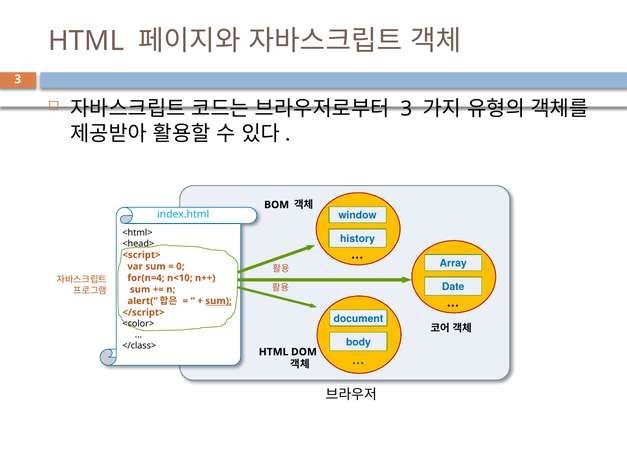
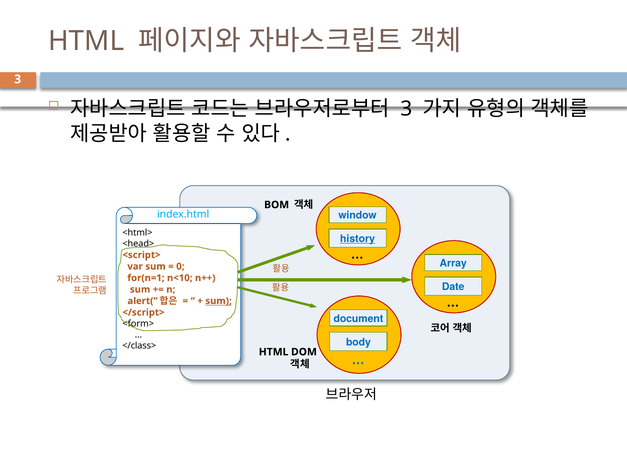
history underline: none -> present (358, 239)
for(n=4: for(n=4 -> for(n=1 (146, 278)
<color>: <color> -> <form> (138, 324)
